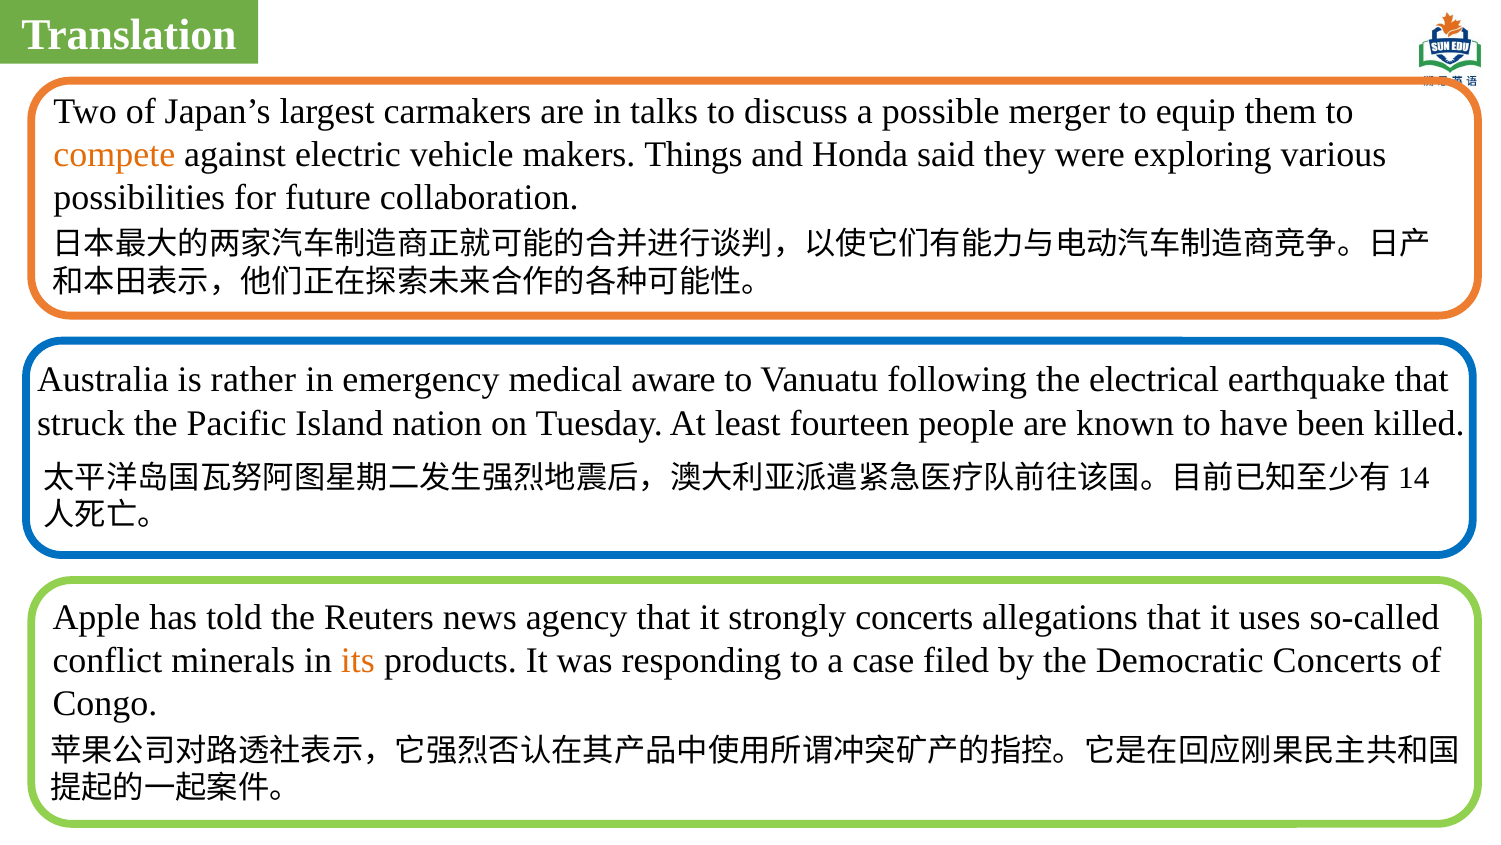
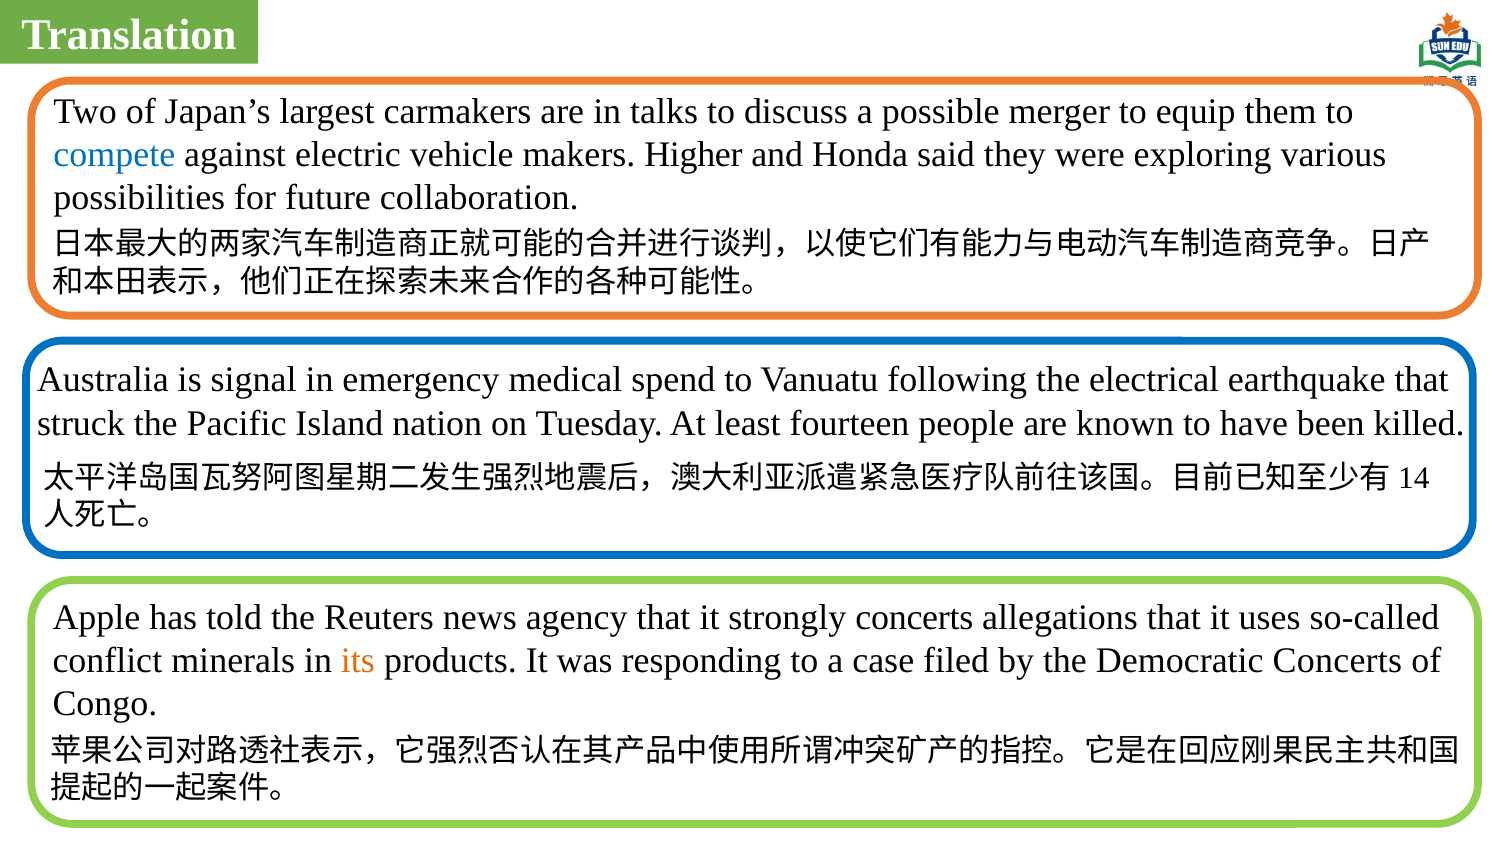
compete colour: orange -> blue (114, 155)
Things: Things -> Higher (693, 155)
rather: rather -> signal (254, 380)
aware: aware -> spend (673, 380)
